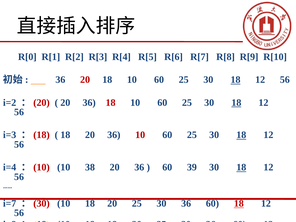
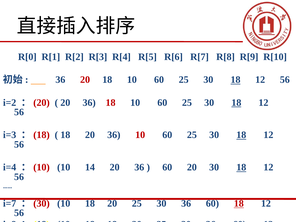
38: 38 -> 14 (90, 167)
60 39: 39 -> 20 (192, 167)
